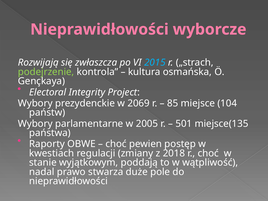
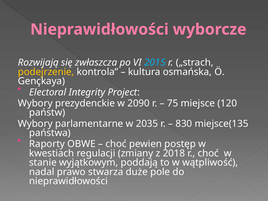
podejrzenie colour: light green -> yellow (46, 72)
2069: 2069 -> 2090 (139, 103)
85: 85 -> 75 (173, 103)
104: 104 -> 120 (227, 103)
2005: 2005 -> 2035 (147, 124)
501: 501 -> 830 (184, 124)
